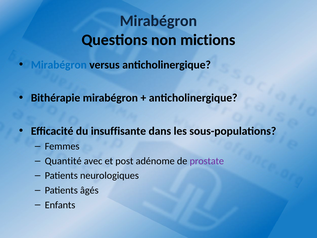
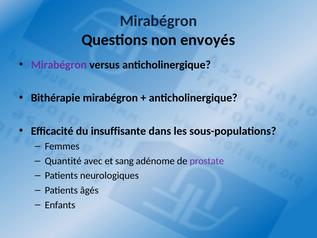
mictions: mictions -> envoyés (208, 40)
Mirabégron colour: blue -> purple (59, 65)
post: post -> sang (124, 161)
